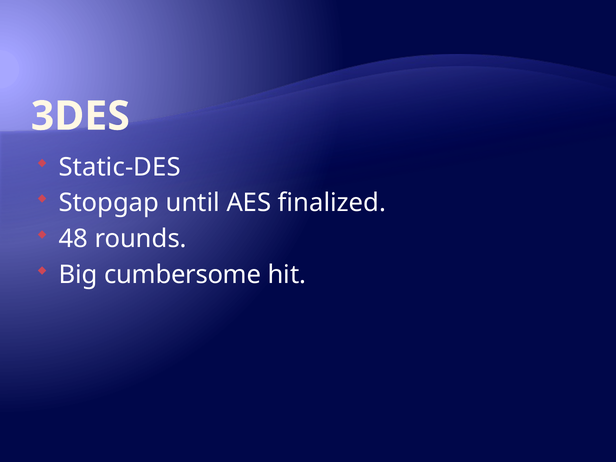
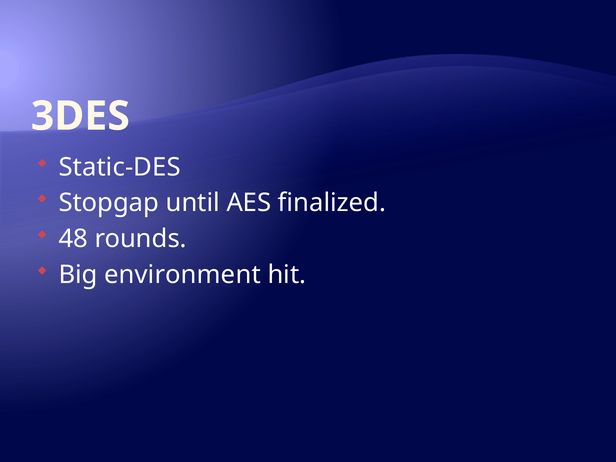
cumbersome: cumbersome -> environment (182, 275)
